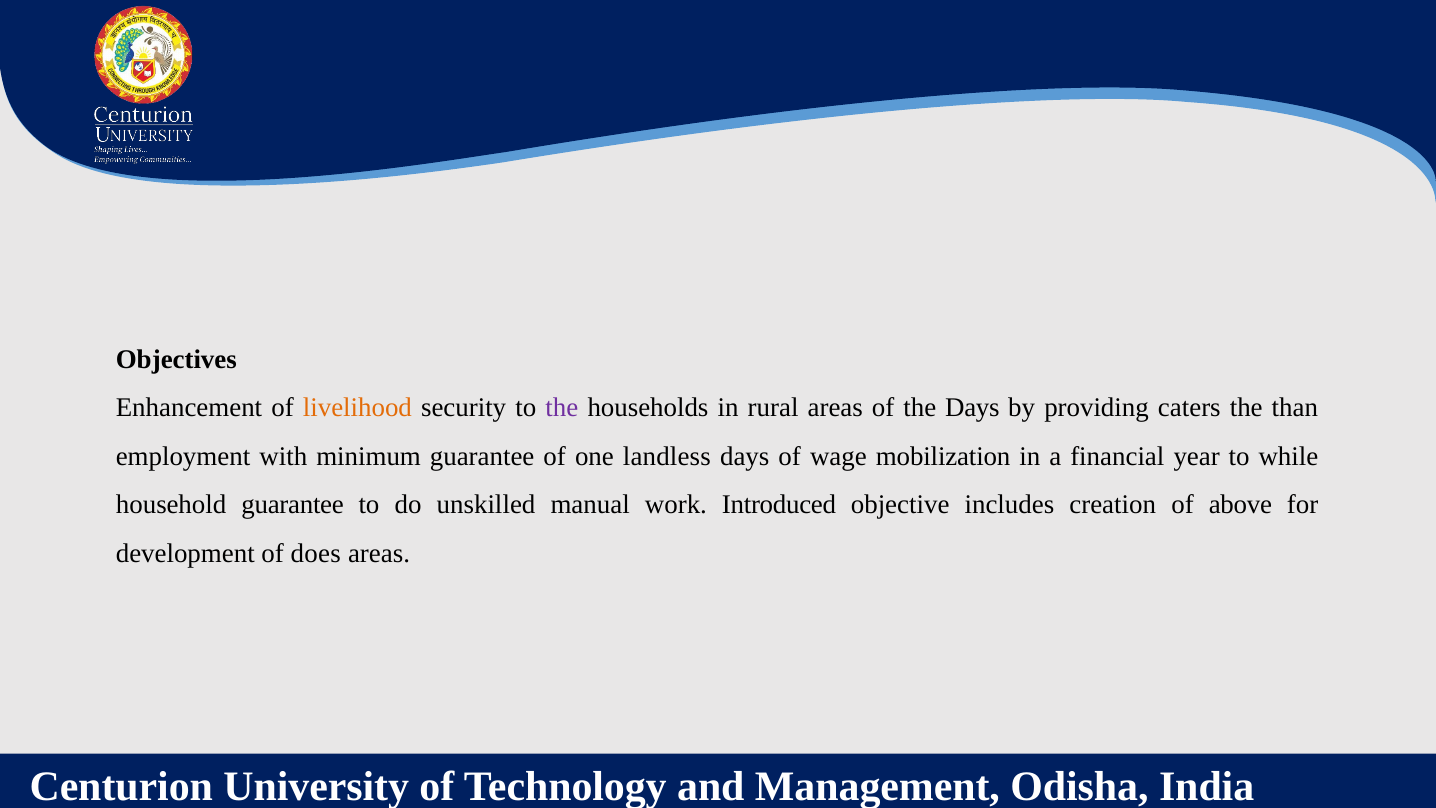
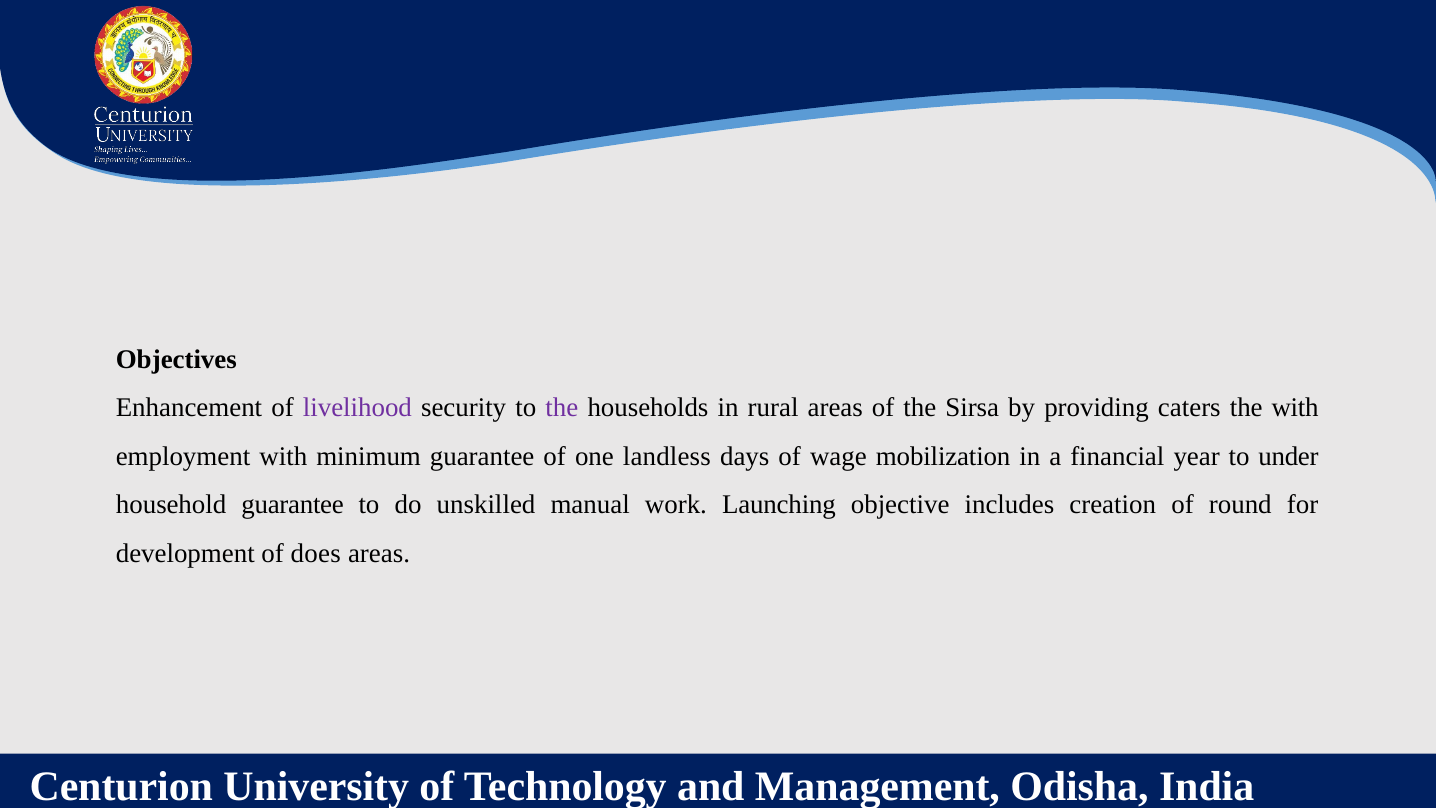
livelihood colour: orange -> purple (357, 408)
the Days: Days -> Sirsa (972, 408)
the than: than -> with (1295, 408)
while: while -> under (1289, 456)
Introduced: Introduced -> Launching (779, 505)
above: above -> round (1240, 505)
